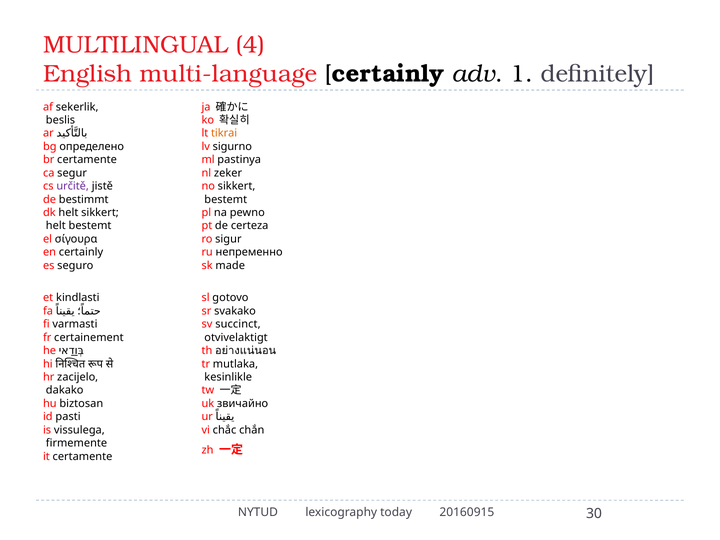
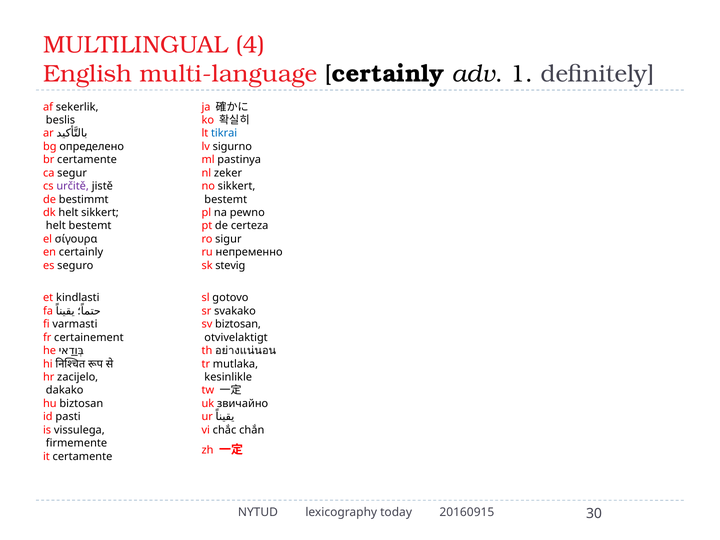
tikrai colour: orange -> blue (224, 133)
made: made -> stevig (230, 265)
sv succinct: succinct -> biztosan (238, 324)
